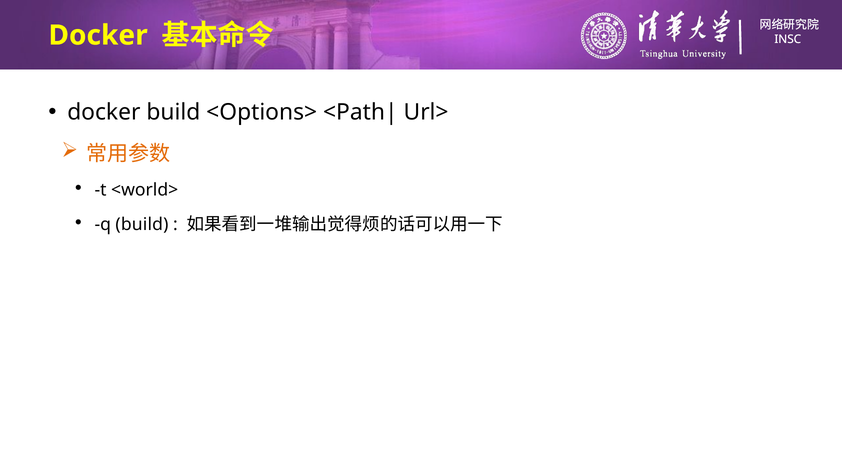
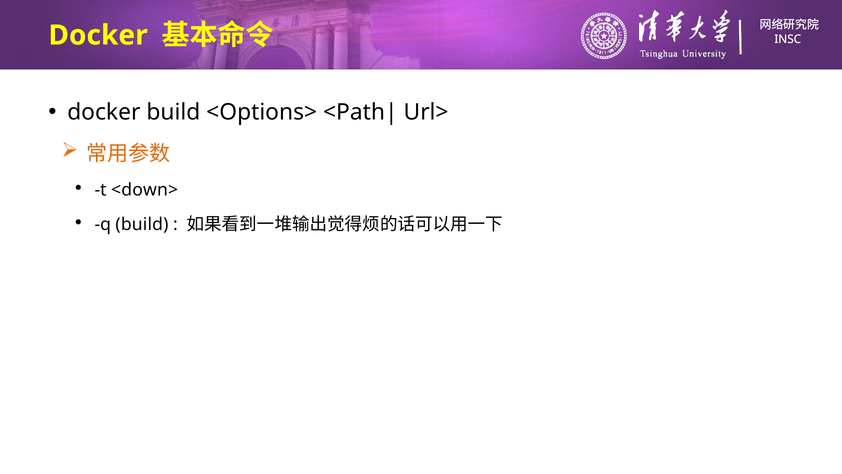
<world>: <world> -> <down> (145, 190)
